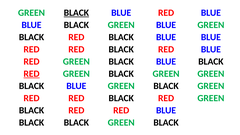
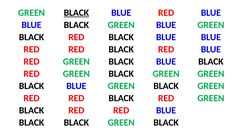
RED underline: present -> none (32, 74)
